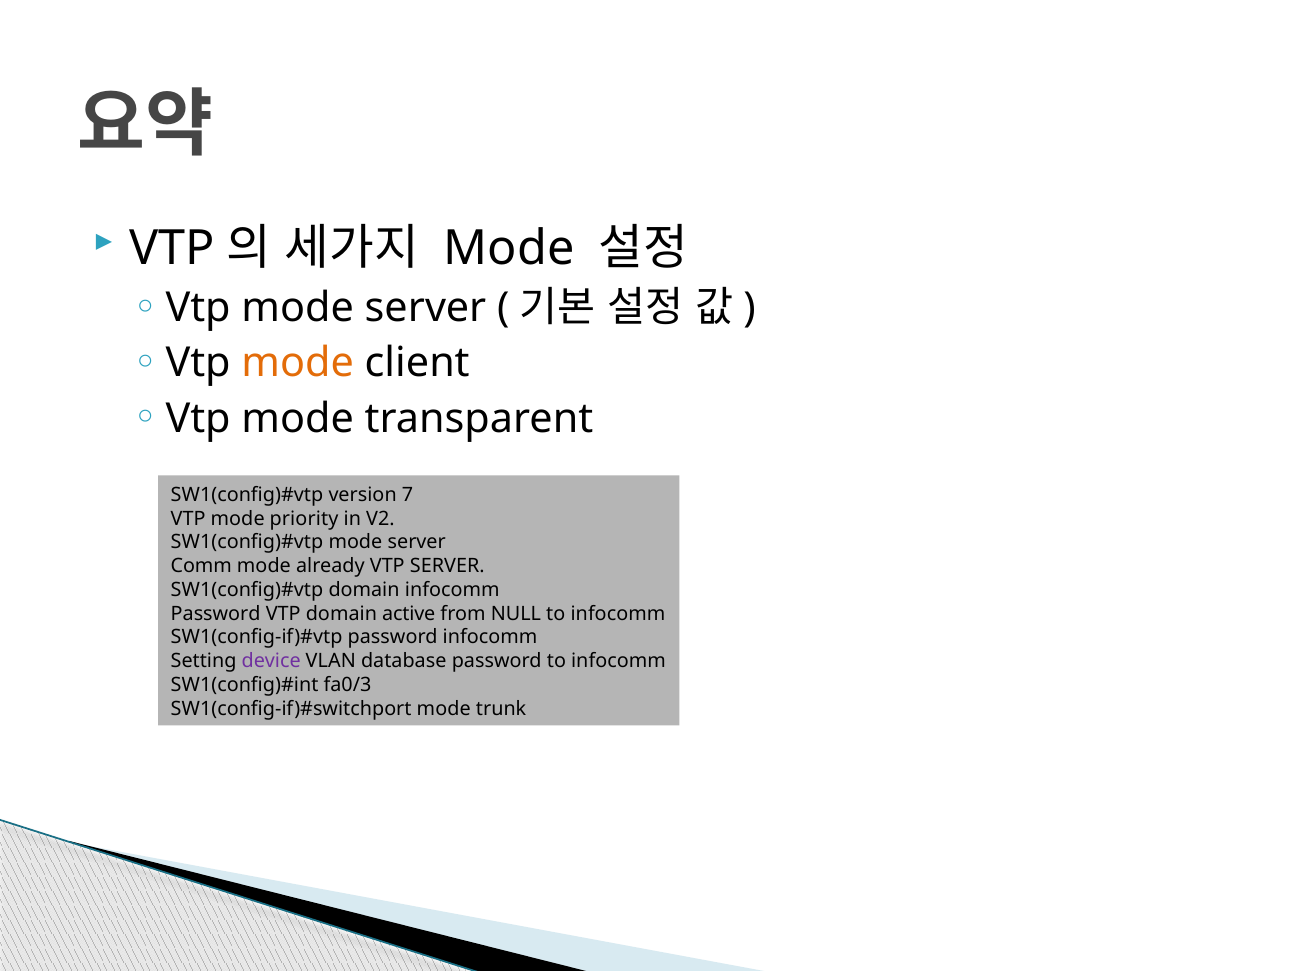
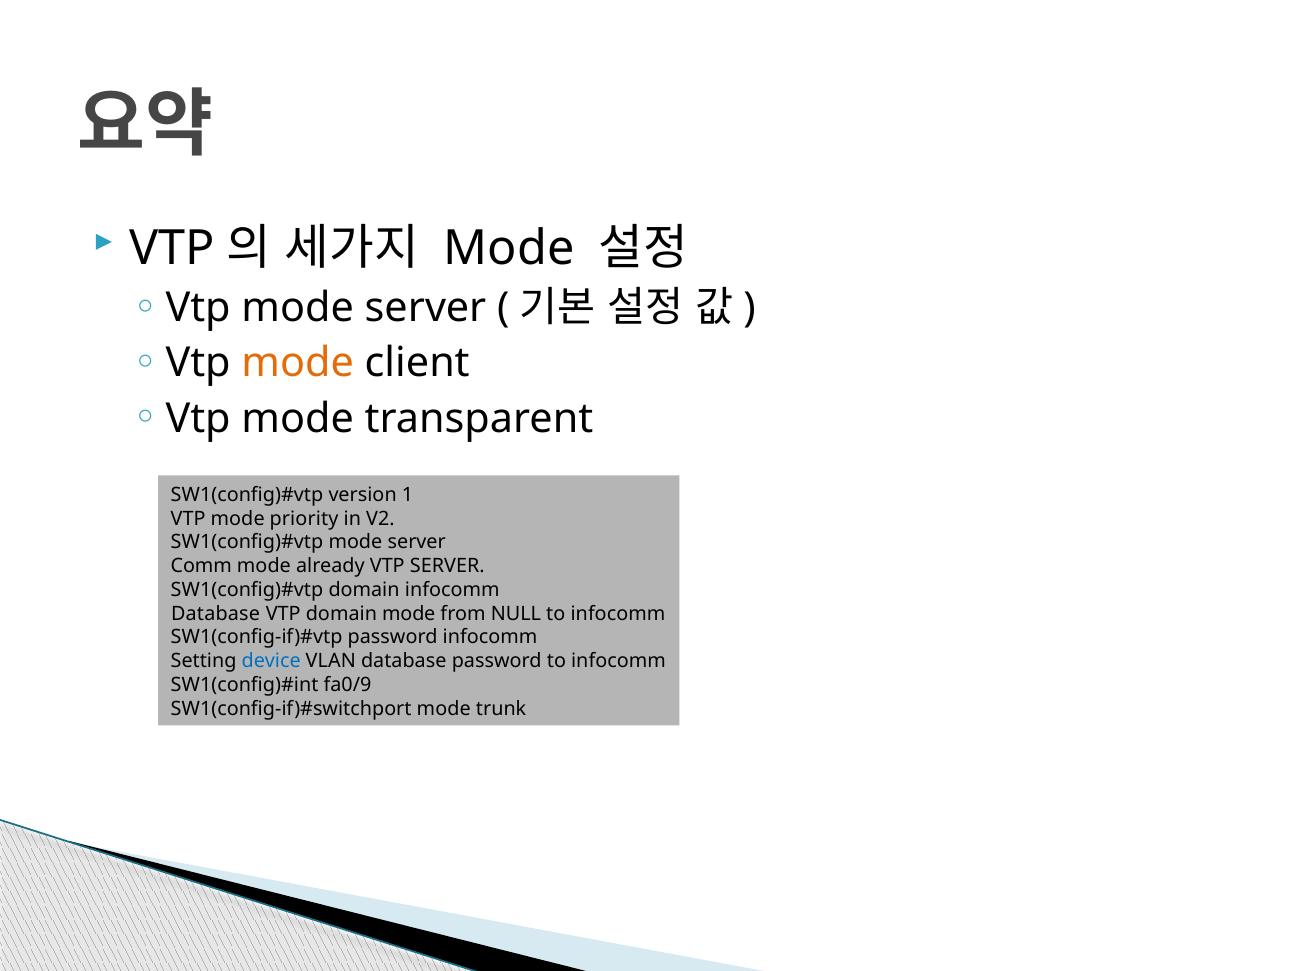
7: 7 -> 1 (407, 495)
Password: Password -> Database (216, 614)
domain active: active -> mode (409, 614)
device colour: purple -> blue (271, 661)
fa0/3: fa0/3 -> fa0/9 (348, 685)
